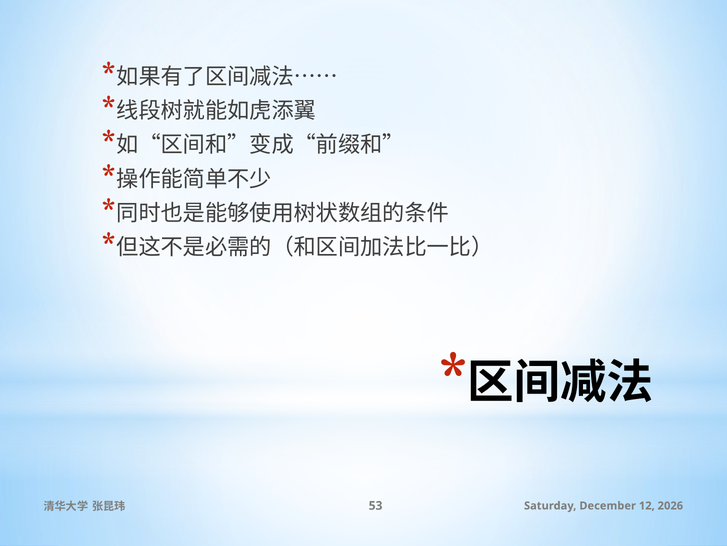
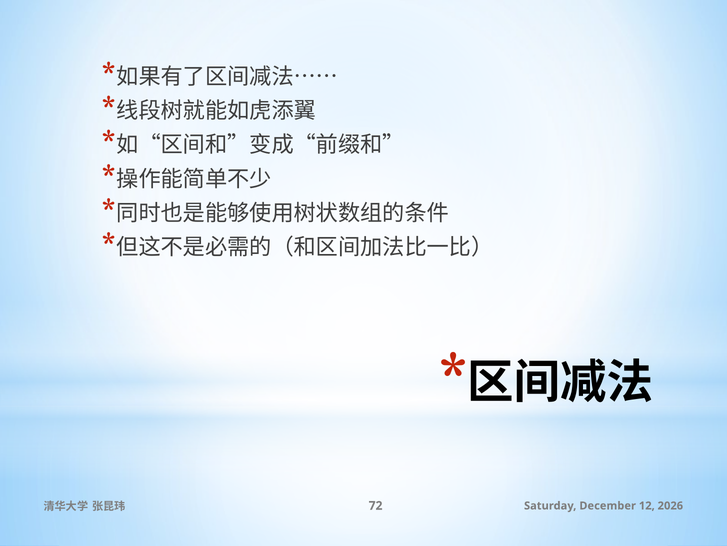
53: 53 -> 72 (376, 505)
